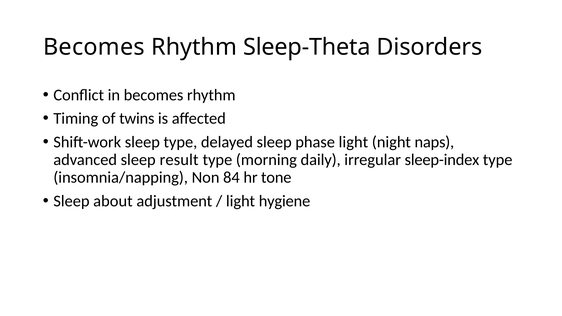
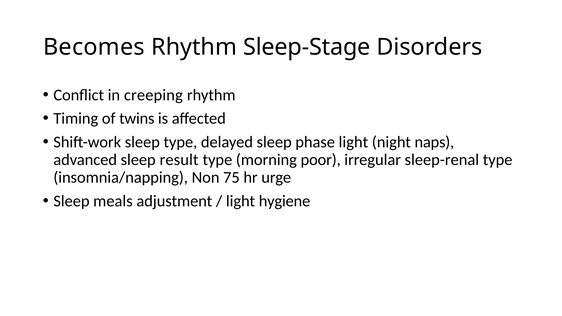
Sleep-Theta: Sleep-Theta -> Sleep-Stage (307, 47)
in becomes: becomes -> creeping (153, 95)
daily: daily -> poor (321, 160)
sleep-index: sleep-index -> sleep-renal (442, 160)
84: 84 -> 75 (231, 178)
tone: tone -> urge (276, 178)
about: about -> meals (113, 201)
